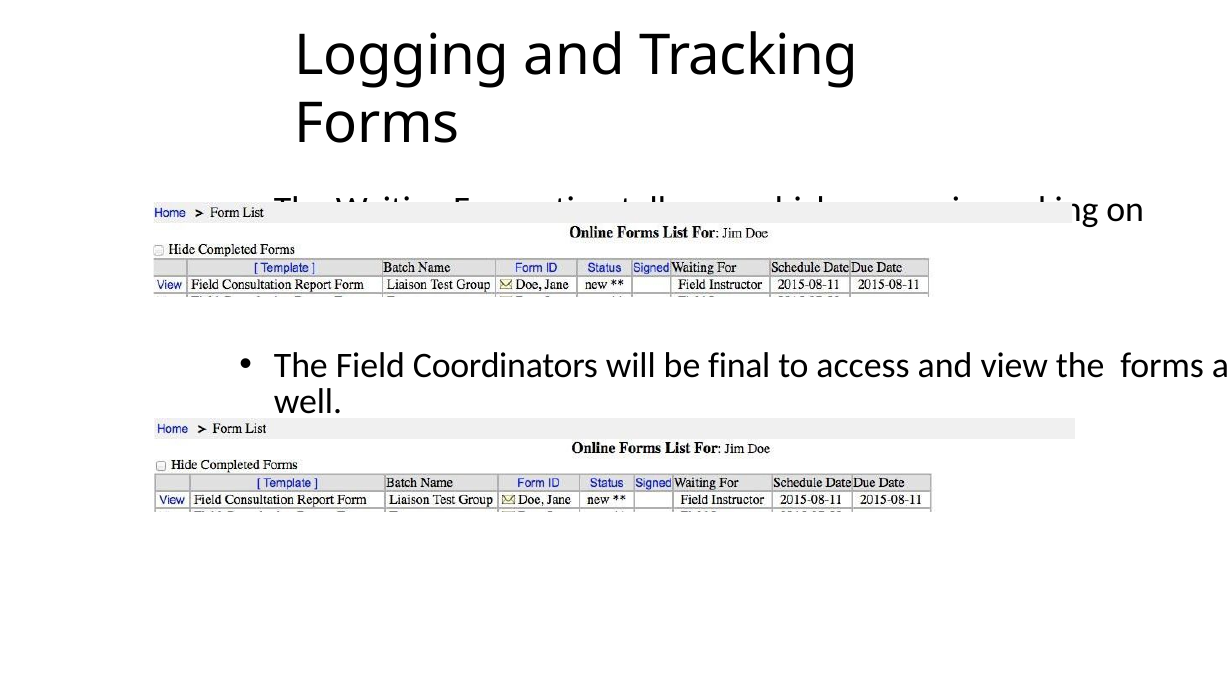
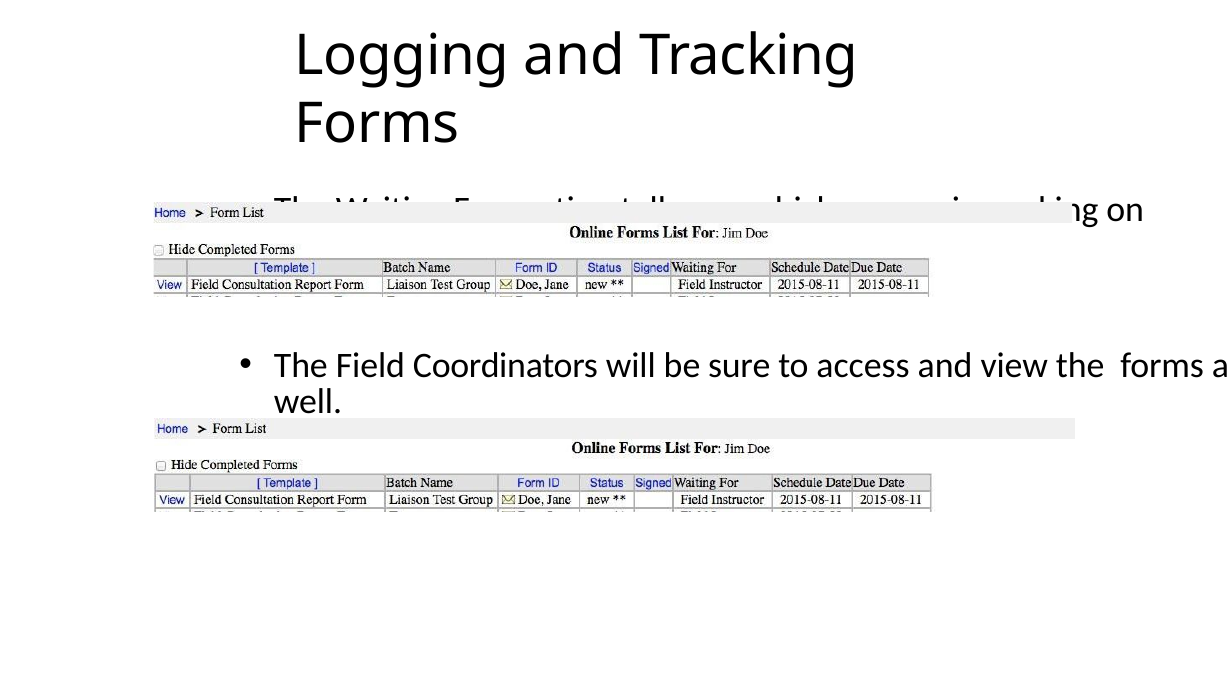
final: final -> sure (739, 366)
